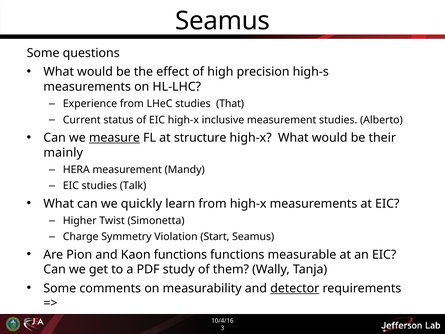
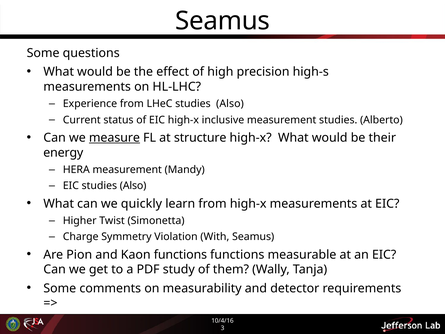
LHeC studies That: That -> Also (230, 104)
mainly: mainly -> energy (63, 152)
EIC studies Talk: Talk -> Also (133, 186)
Start: Start -> With (215, 237)
detector underline: present -> none (295, 288)
